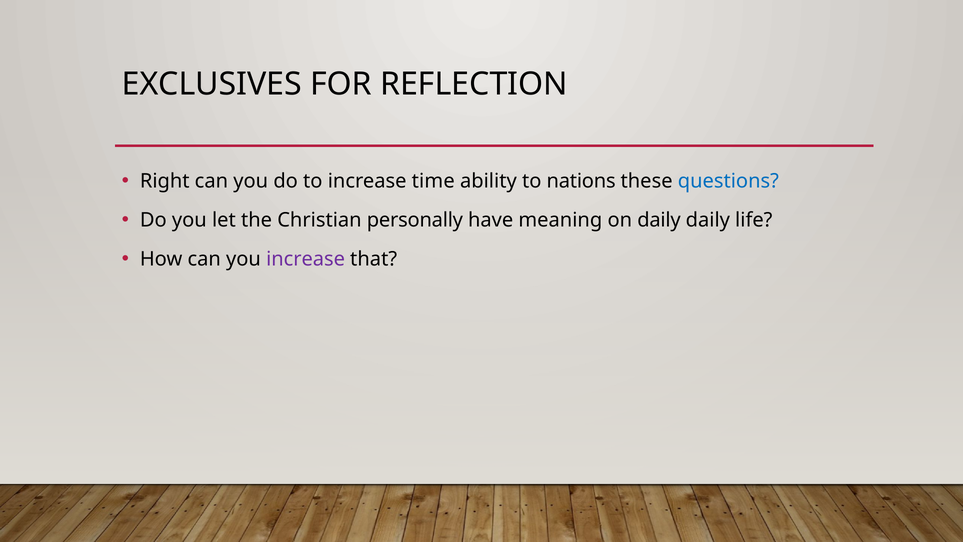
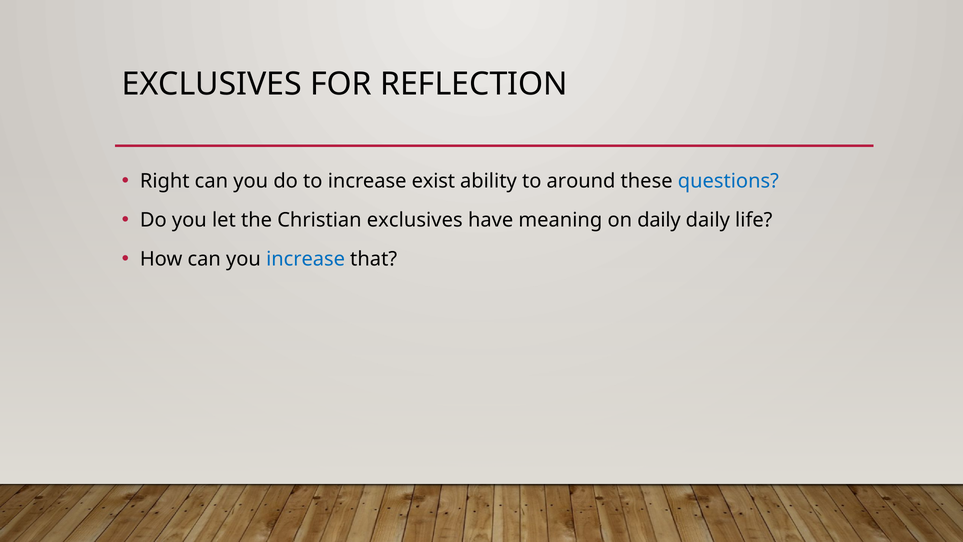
time: time -> exist (433, 181)
nations: nations -> around (581, 181)
Christian personally: personally -> exclusives (415, 220)
increase colour: purple -> blue (306, 259)
